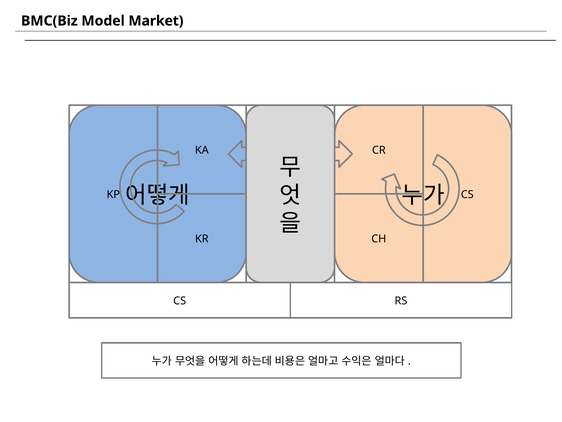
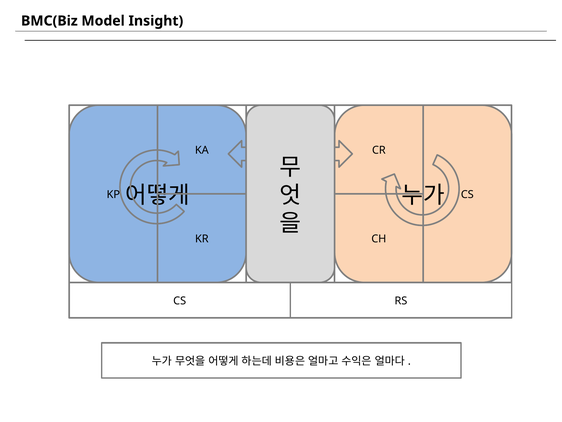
Market: Market -> Insight (156, 21)
